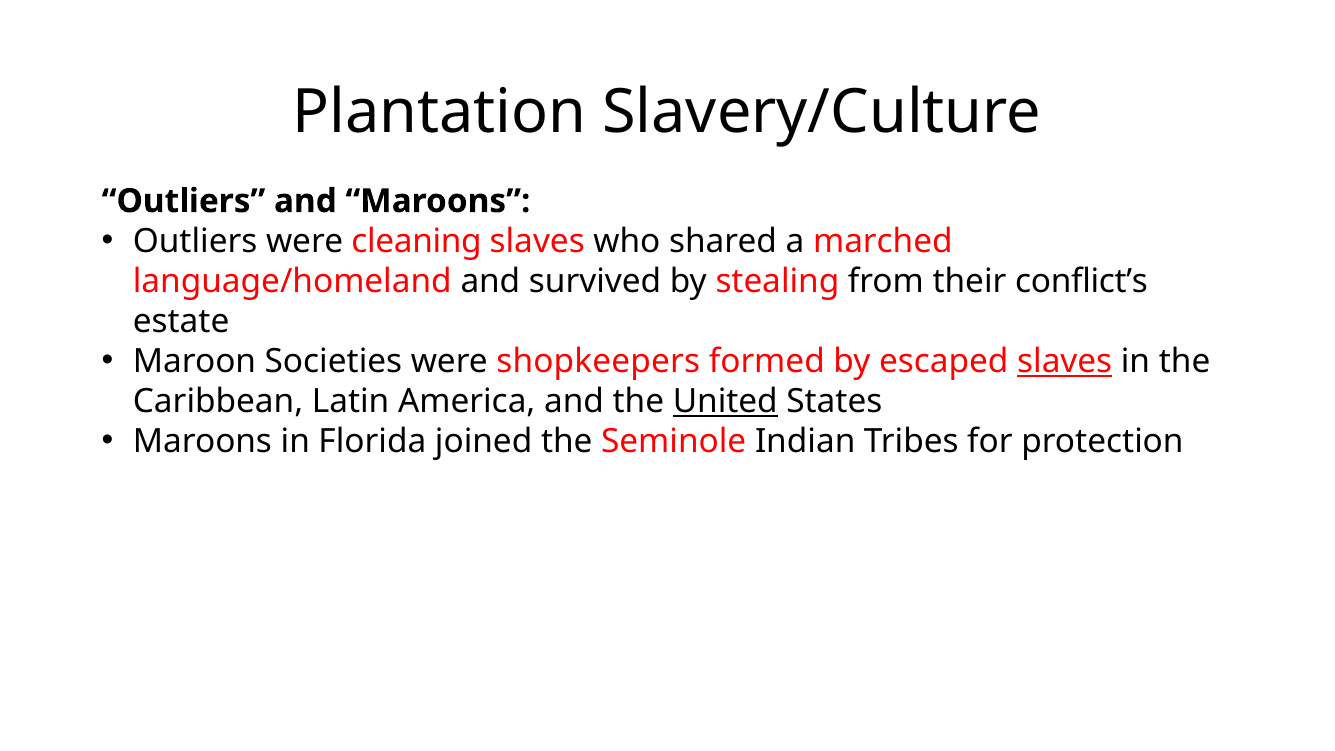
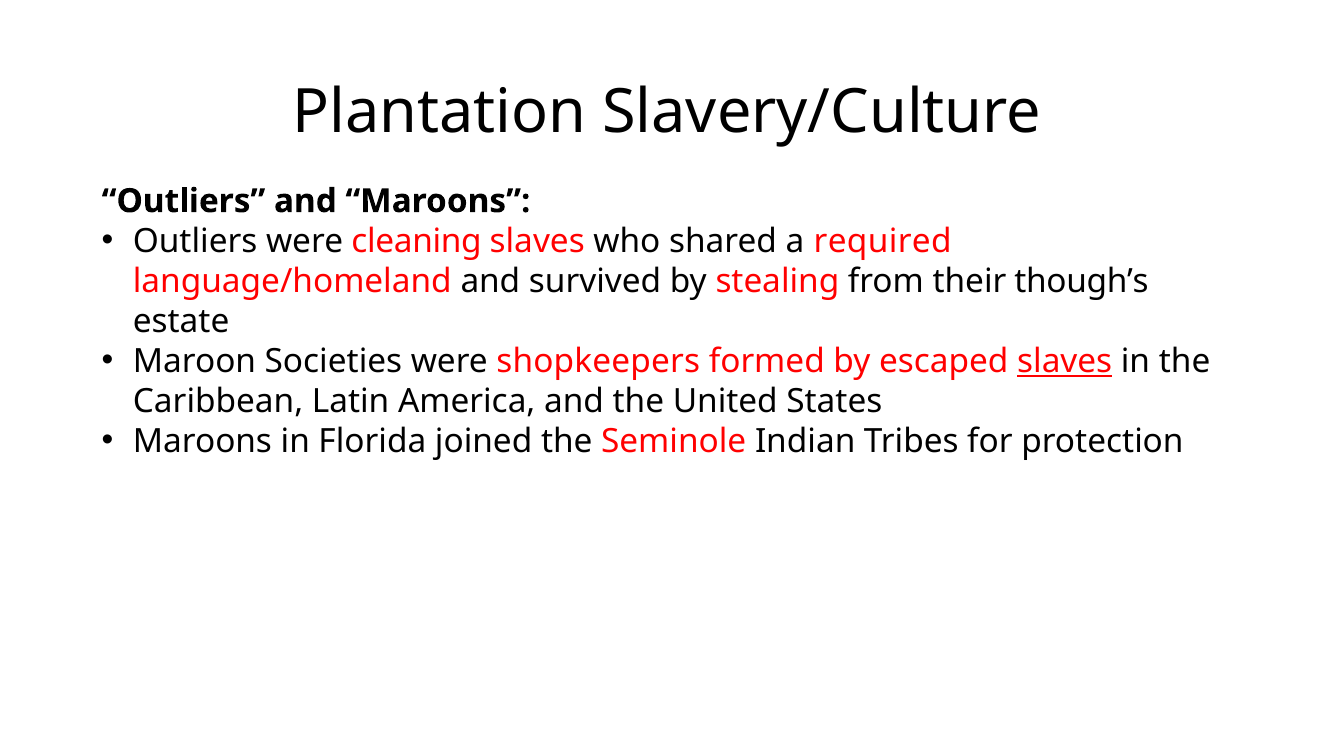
marched: marched -> required (883, 241)
conflict’s: conflict’s -> though’s (1082, 281)
United underline: present -> none (725, 401)
